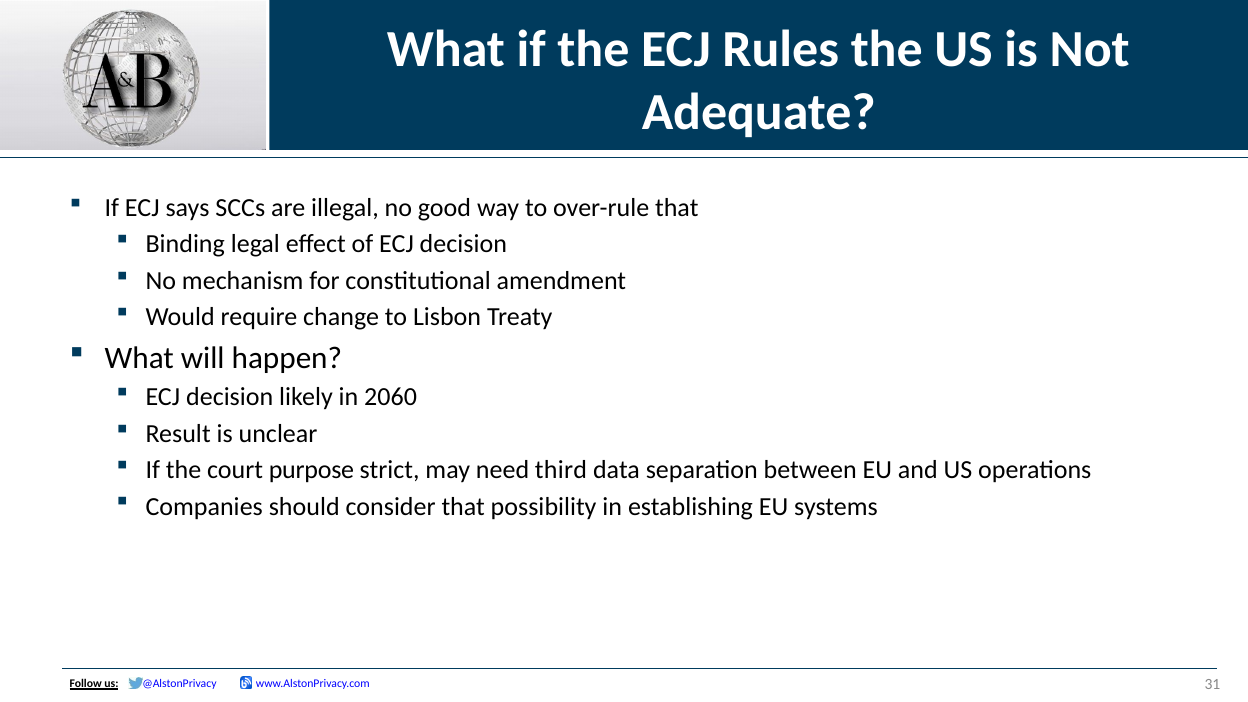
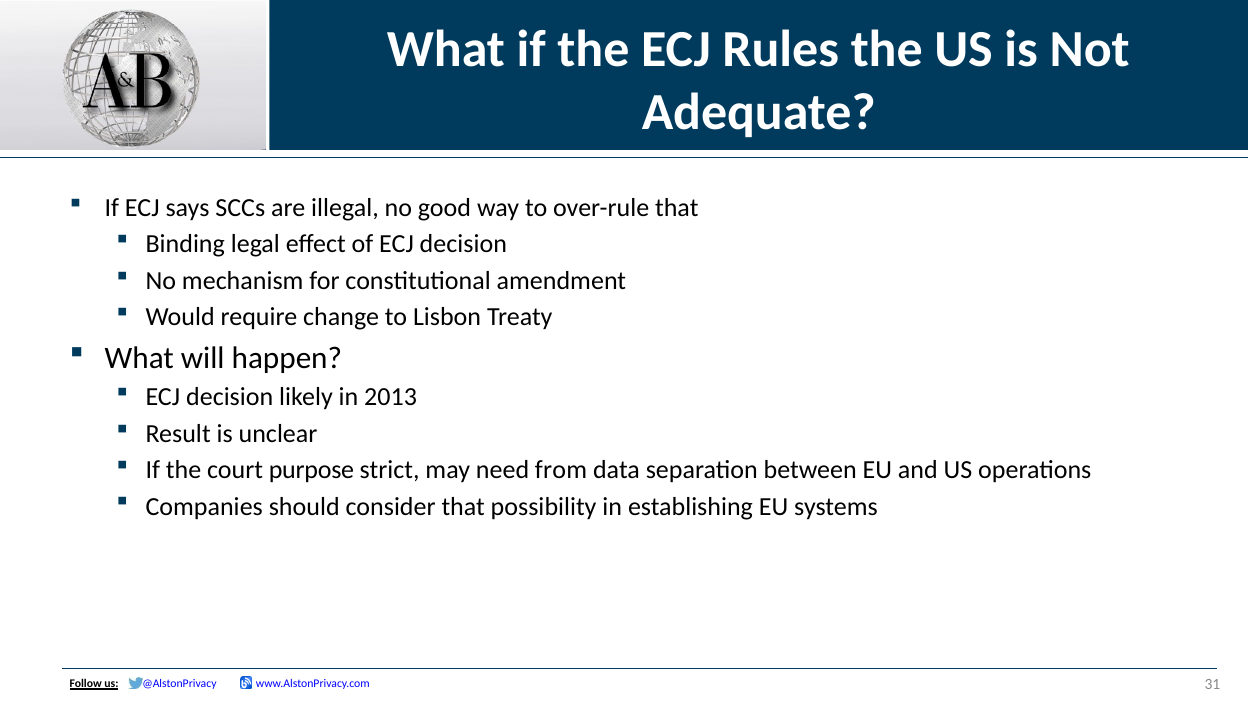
2060: 2060 -> 2013 (391, 397)
third: third -> from (561, 470)
